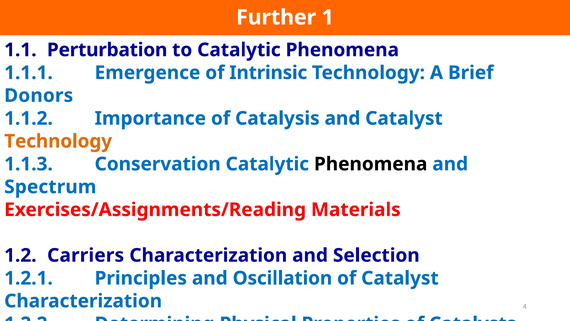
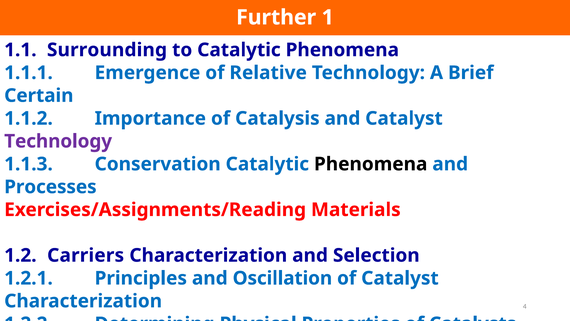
Perturbation: Perturbation -> Surrounding (107, 50)
Intrinsic: Intrinsic -> Relative (268, 73)
Donors: Donors -> Certain (39, 95)
Technology colour: orange -> purple (58, 141)
Spectrum: Spectrum -> Processes (50, 187)
